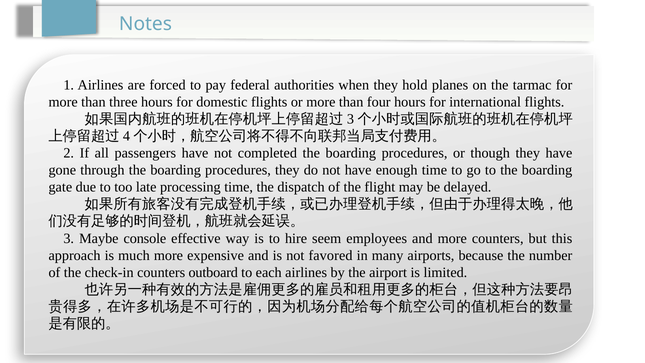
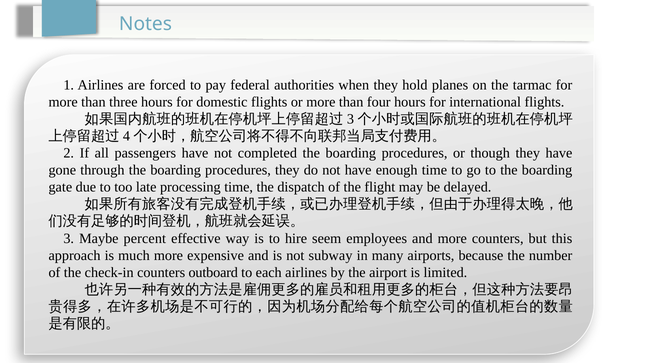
console: console -> percent (145, 238)
favored: favored -> subway (330, 255)
